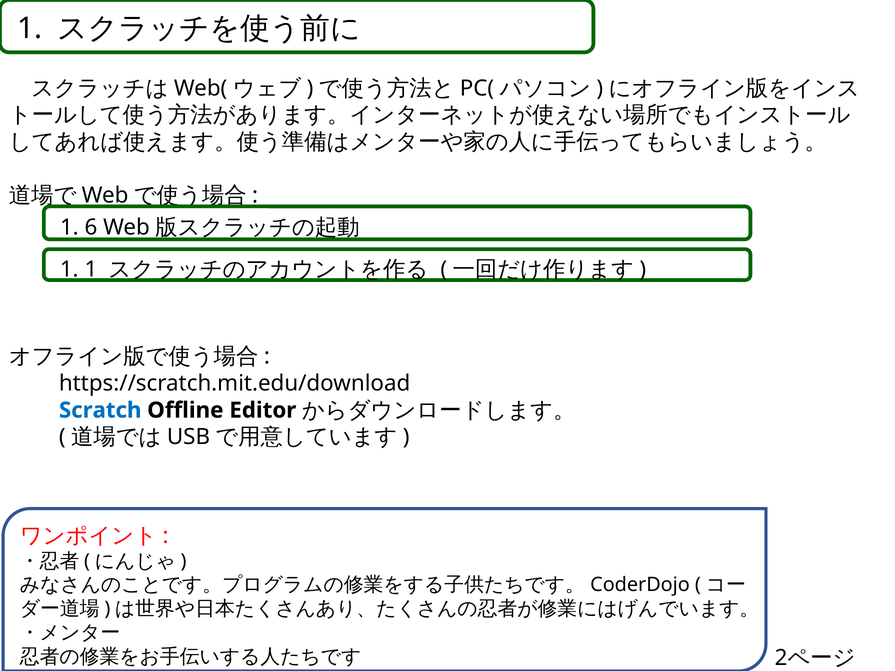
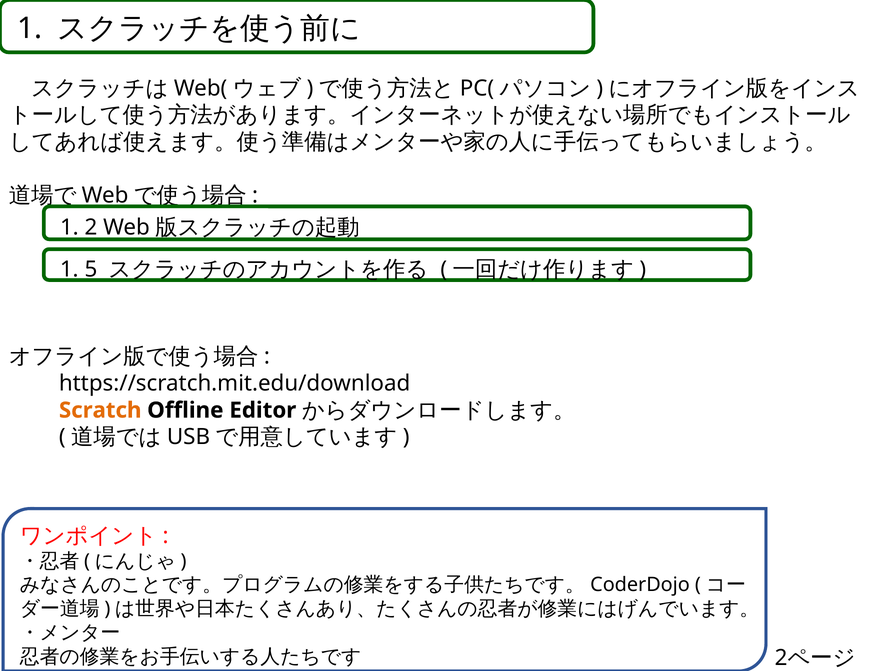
6: 6 -> 2 (91, 227)
1 1: 1 -> 5 (91, 269)
Scratch colour: blue -> orange (100, 410)
